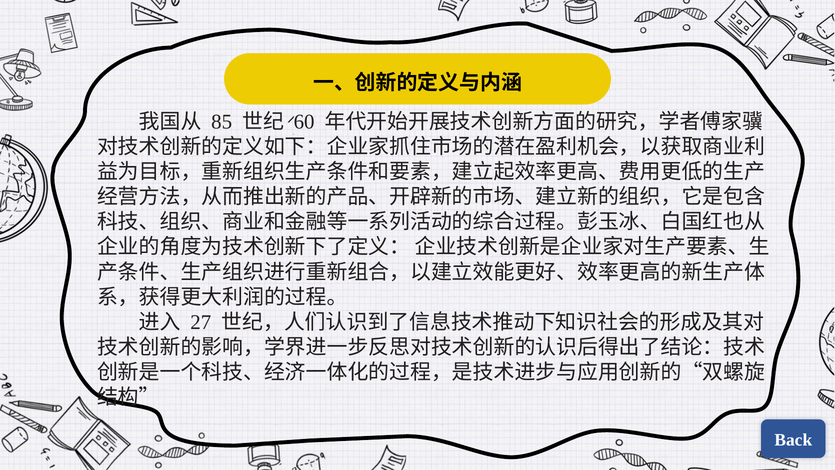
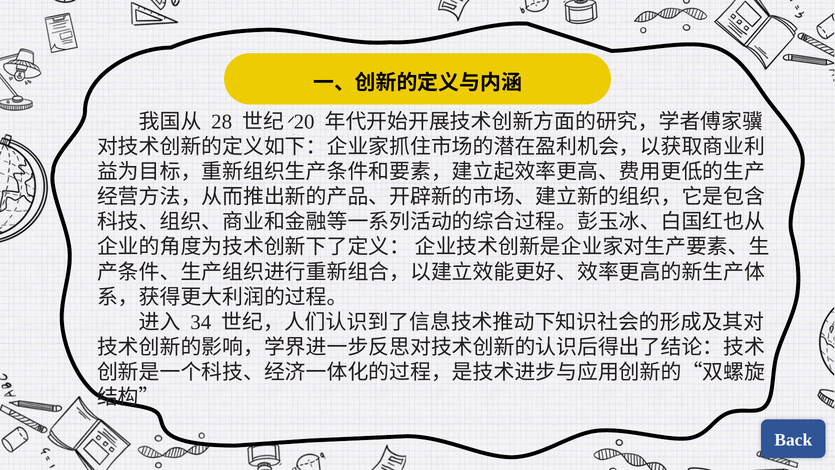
85: 85 -> 28 (222, 122)
60: 60 -> 20 (304, 122)
27: 27 -> 34 (201, 322)
